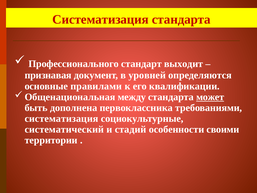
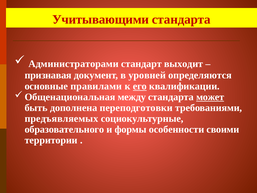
Систематизация: Систематизация -> Учитывающими (101, 19)
Профессионального: Профессионального -> Администраторами (74, 64)
его underline: none -> present (140, 86)
первоклассника: первоклассника -> переподготовки (136, 108)
систематизация: систематизация -> предъявляемых (61, 118)
систематический: систематический -> образовательного (64, 129)
стадий: стадий -> формы (131, 129)
